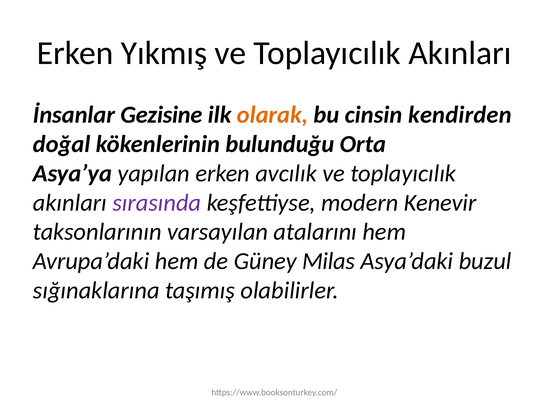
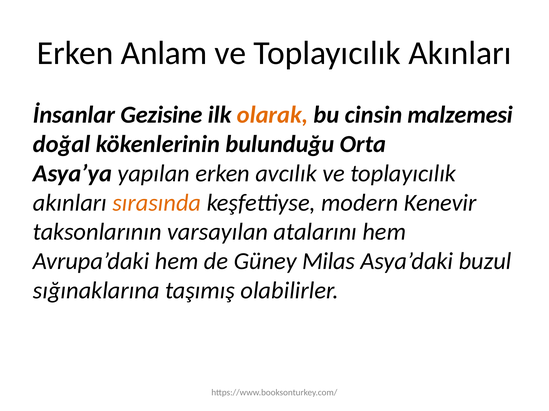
Yıkmış: Yıkmış -> Anlam (164, 53)
kendirden: kendirden -> malzemesi (460, 115)
sırasında colour: purple -> orange (157, 203)
